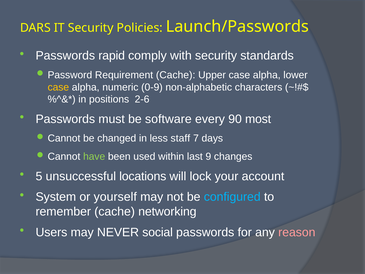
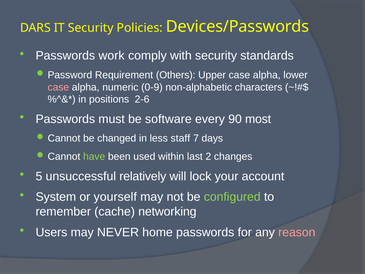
Launch/Passwords: Launch/Passwords -> Devices/Passwords (237, 26)
rapid: rapid -> work (112, 56)
Requirement Cache: Cache -> Others (176, 75)
case colour: yellow -> pink (58, 87)
9: 9 -> 2 (208, 156)
locations: locations -> relatively (143, 176)
configured colour: light blue -> light green (232, 197)
social: social -> home (158, 232)
